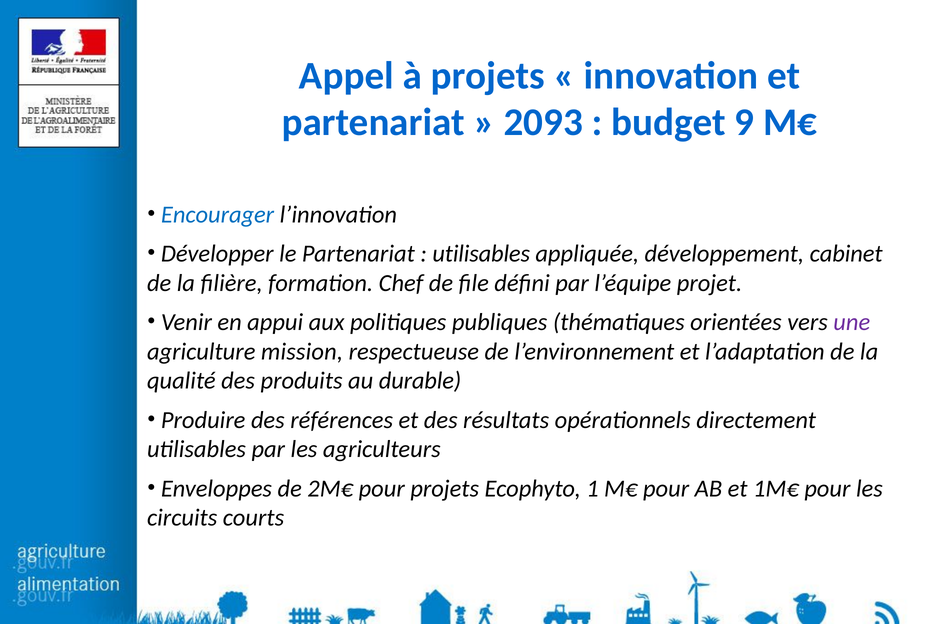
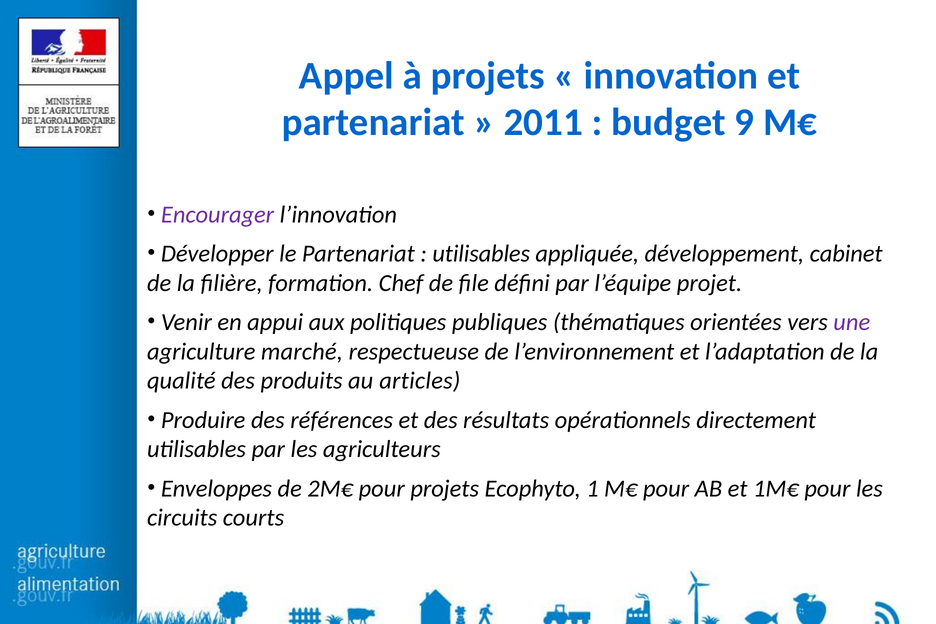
2093: 2093 -> 2011 (543, 123)
Encourager colour: blue -> purple (218, 214)
mission: mission -> marché (302, 351)
durable: durable -> articles (420, 381)
